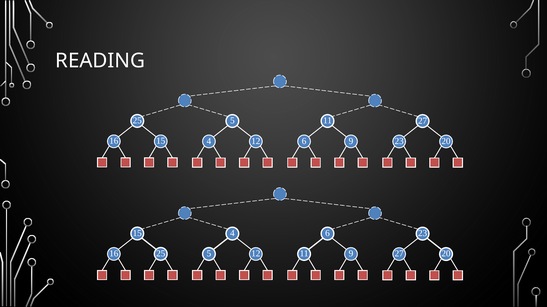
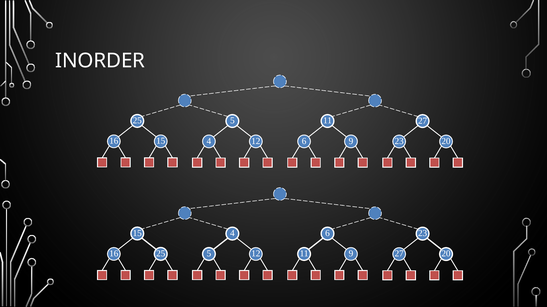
READING: READING -> INORDER (100, 61)
